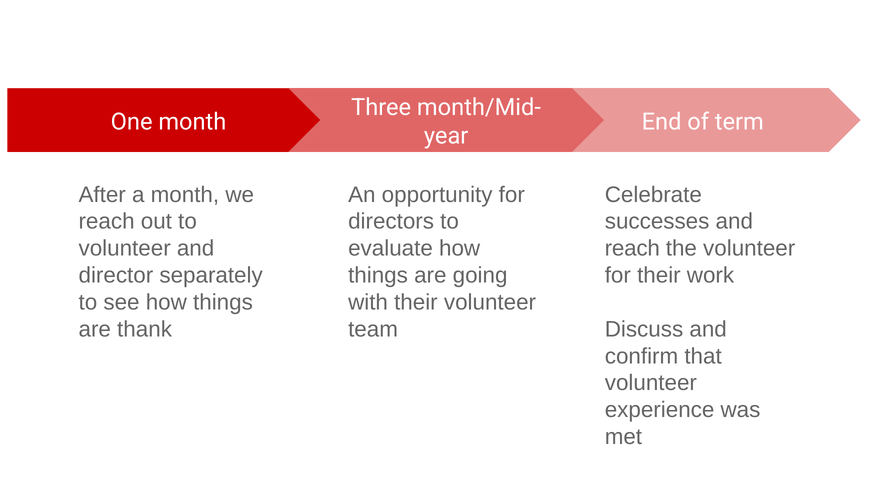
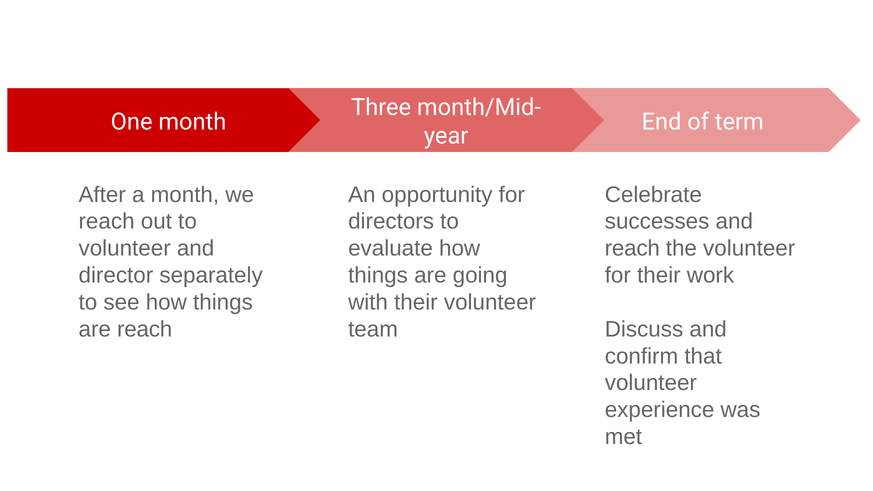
are thank: thank -> reach (145, 329)
